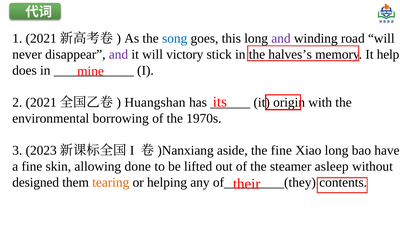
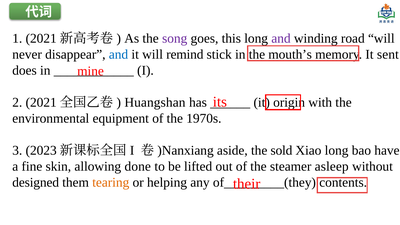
song colour: blue -> purple (175, 38)
and colour: purple -> blue (119, 54)
victory: victory -> remind (185, 54)
halves’s: halves’s -> mouth’s (290, 54)
help: help -> sent (388, 54)
borrowing: borrowing -> equipment (121, 118)
the fine: fine -> sold (281, 150)
